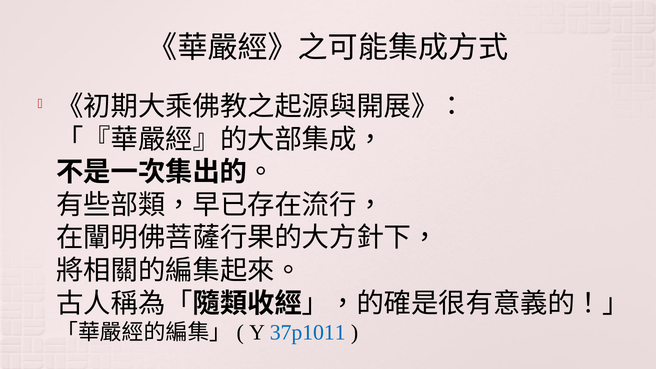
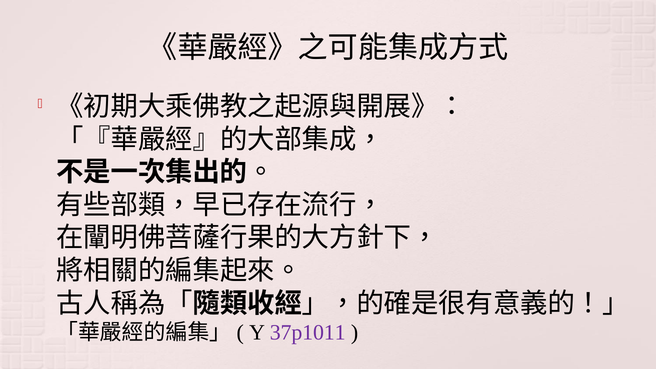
37p1011 colour: blue -> purple (308, 333)
